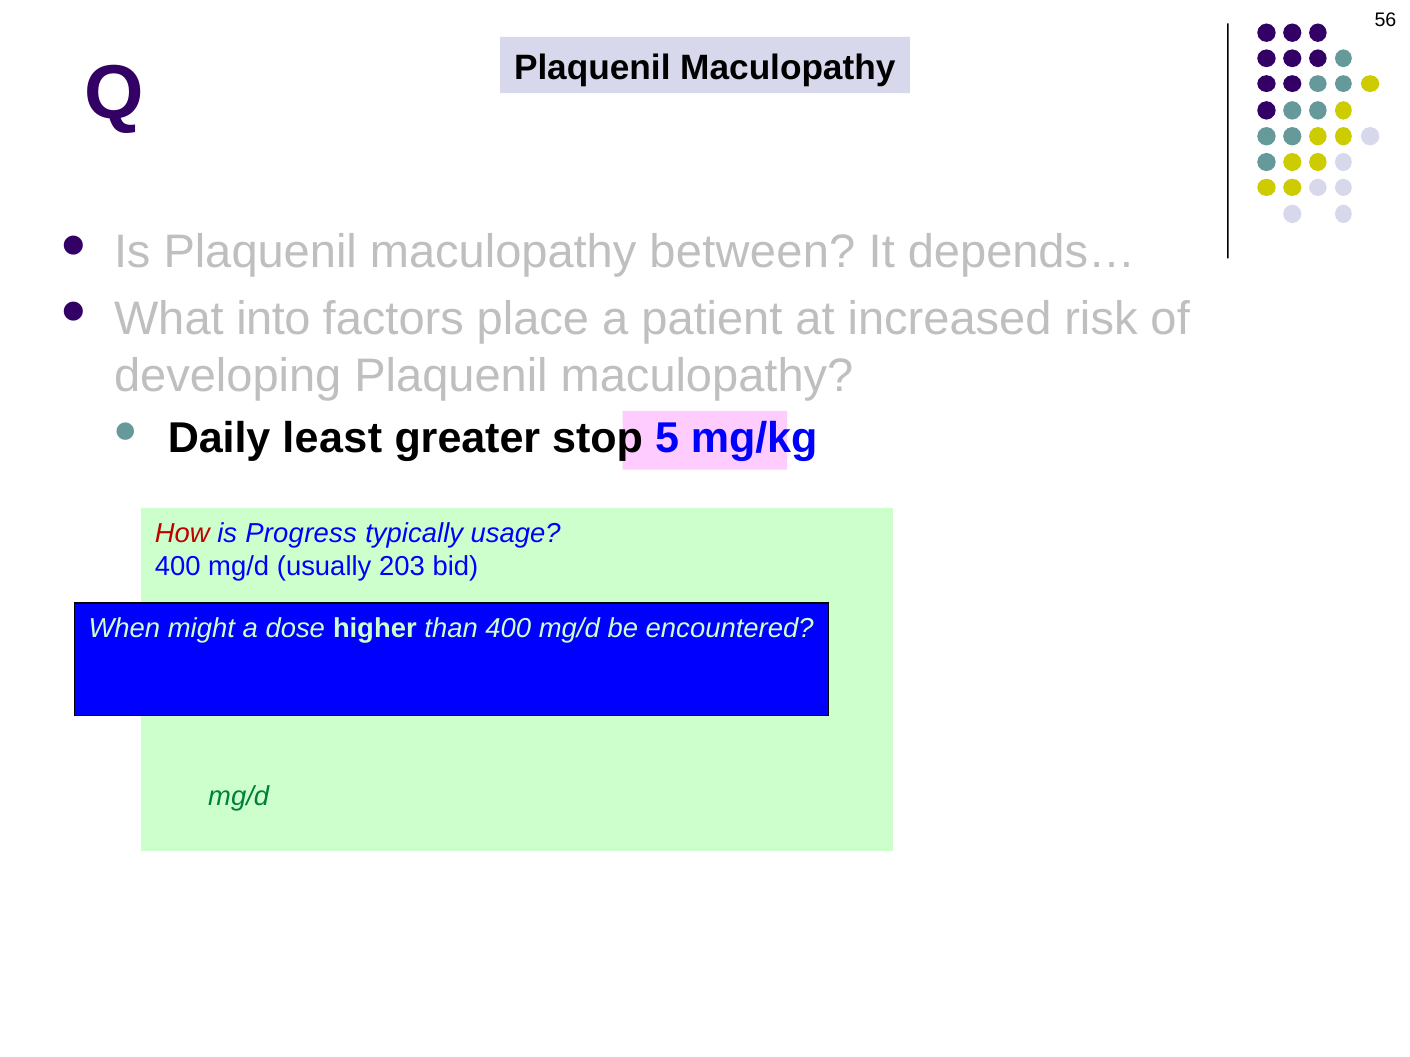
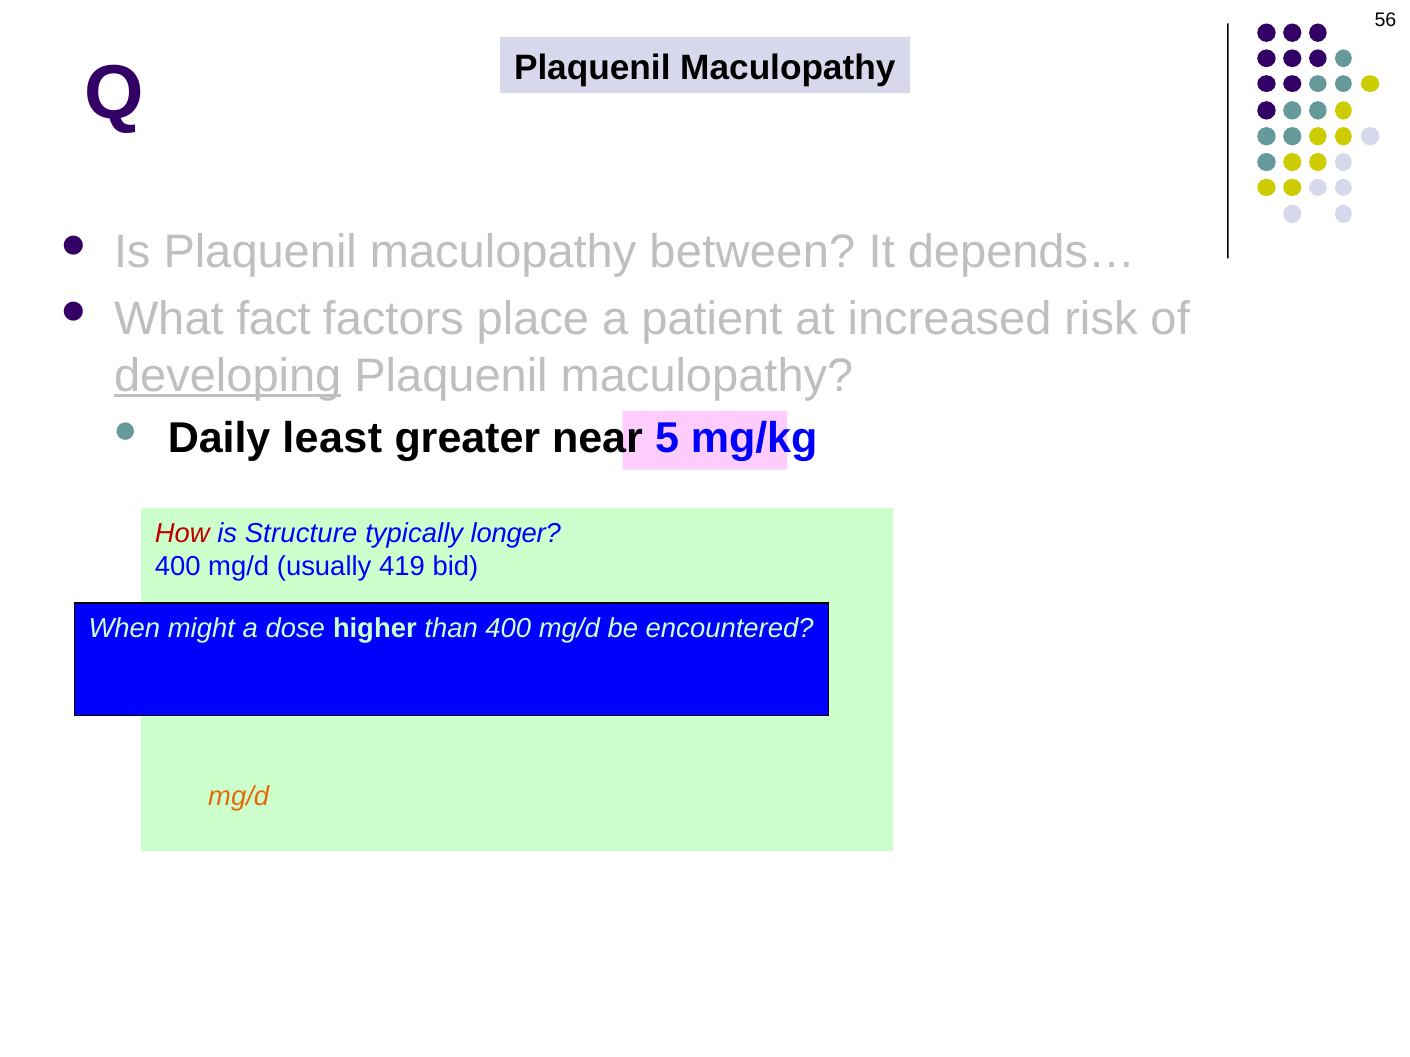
into: into -> fact (273, 319)
developing underline: none -> present (228, 376)
stop: stop -> near (597, 438)
Progress: Progress -> Structure (301, 533)
usage: usage -> longer (516, 533)
203: 203 -> 419 (402, 566)
mg/d colour: green -> orange (239, 797)
